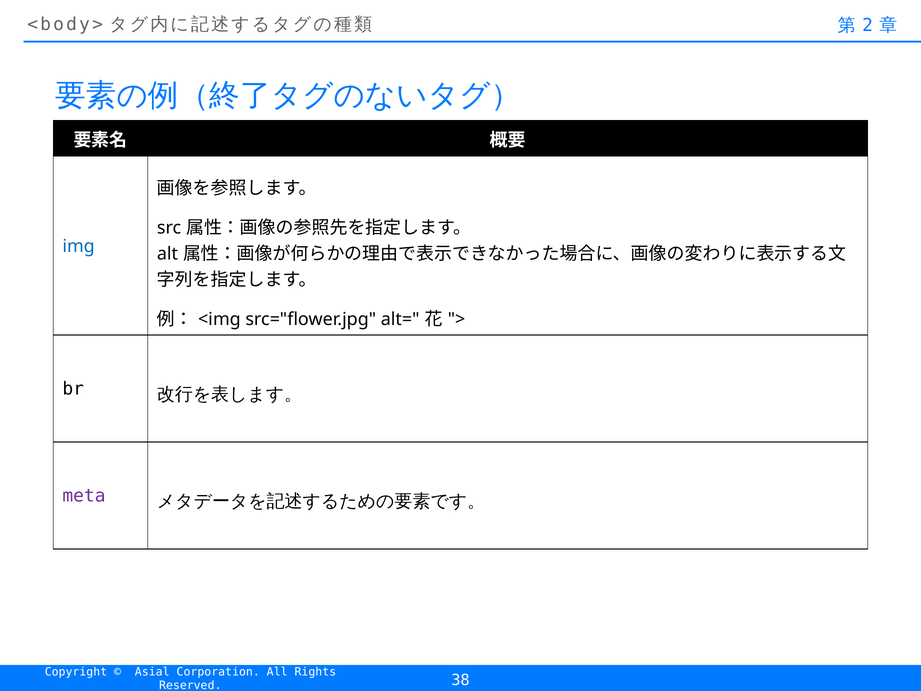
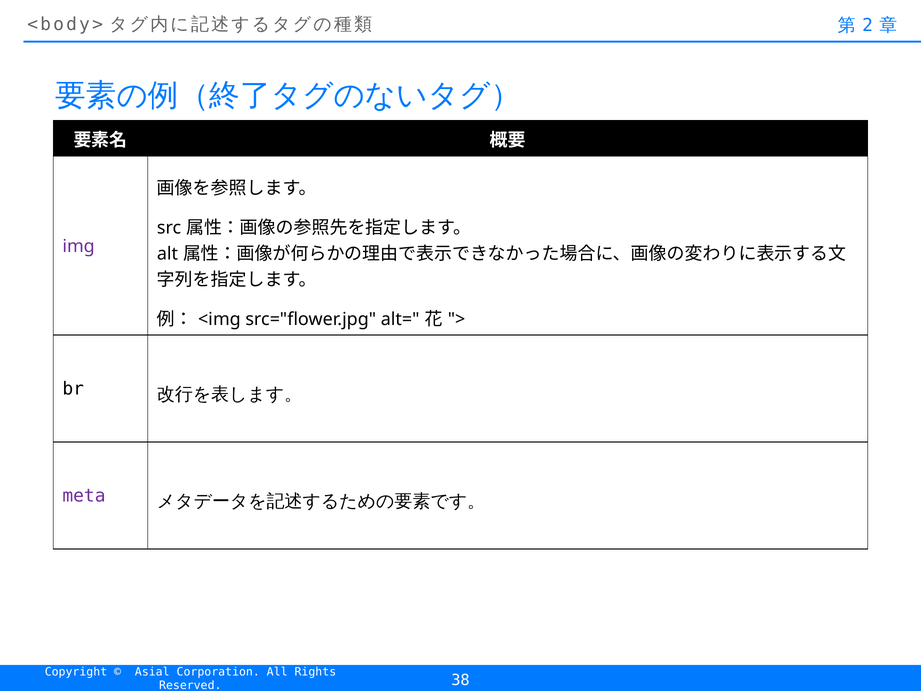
img colour: blue -> purple (79, 246)
